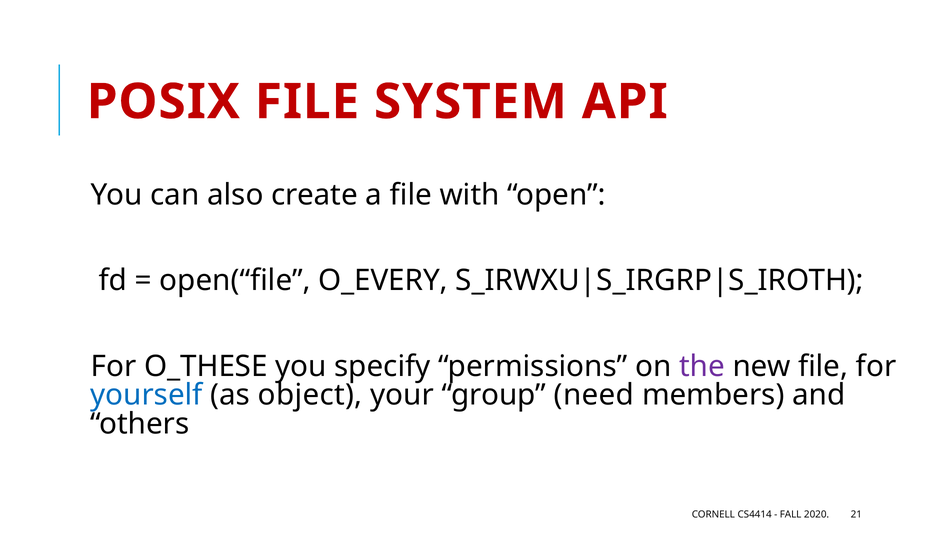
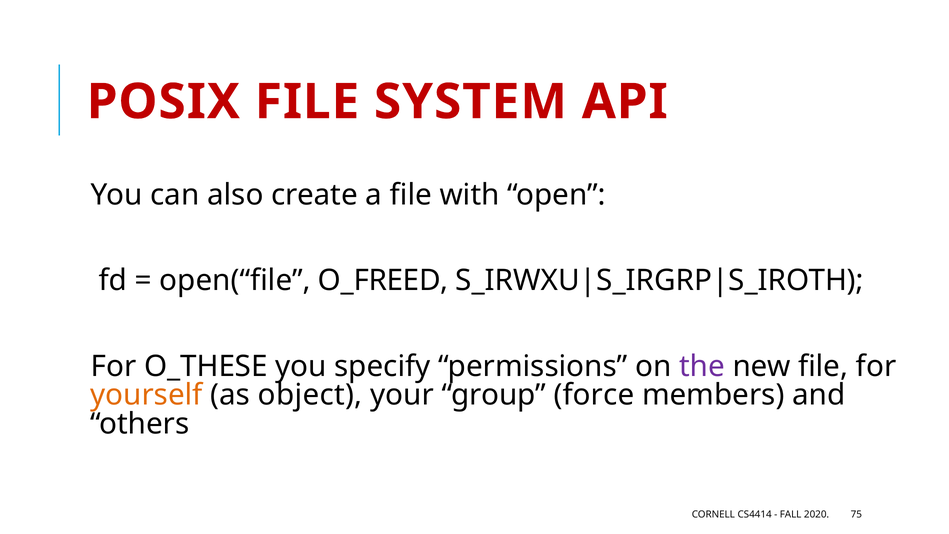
O_EVERY: O_EVERY -> O_FREED (383, 280)
yourself colour: blue -> orange (147, 395)
need: need -> force (594, 395)
21: 21 -> 75 (856, 514)
